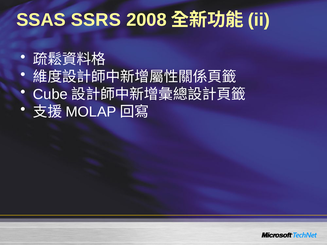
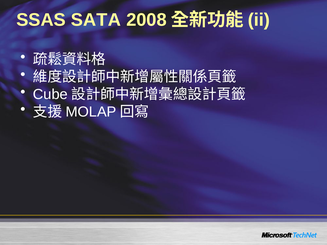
SSRS: SSRS -> SATA (96, 20)
